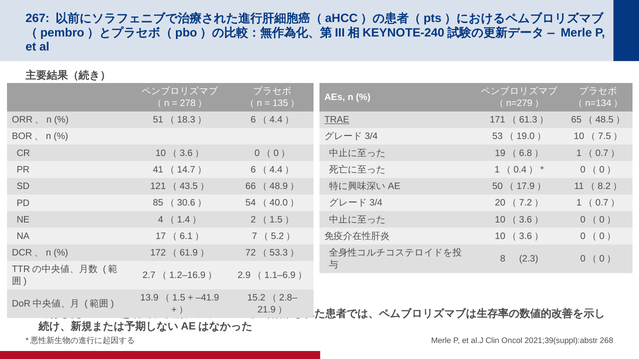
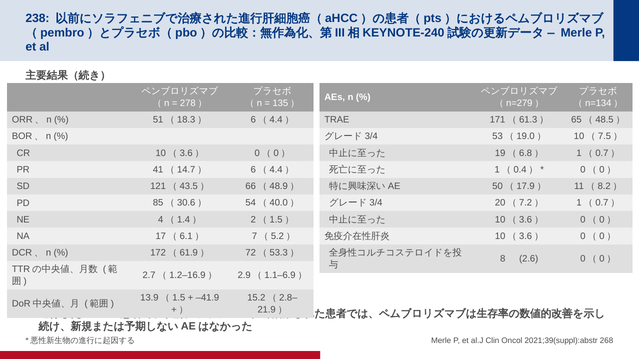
267: 267 -> 238 (37, 18)
TRAE underline: present -> none (337, 120)
2.3: 2.3 -> 2.6 (529, 259)
